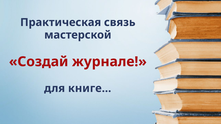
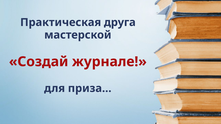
связь: связь -> друга (120, 22)
книге…: книге… -> приза… (90, 89)
